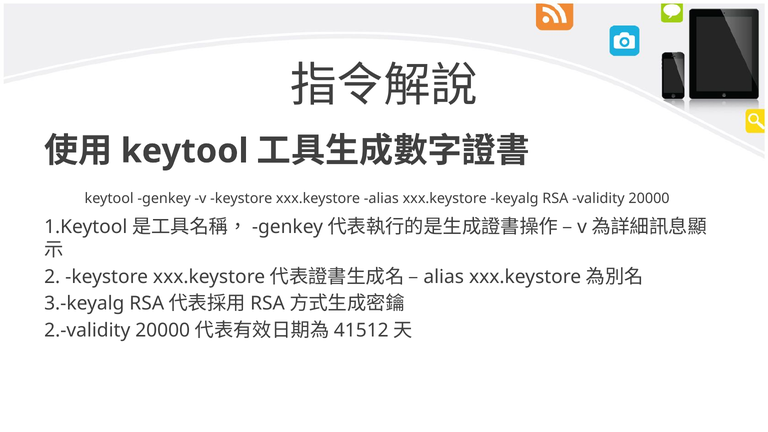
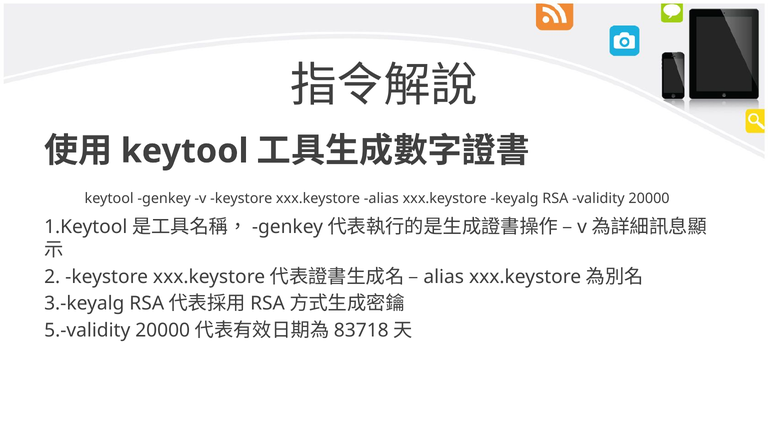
2.-validity: 2.-validity -> 5.-validity (87, 330)
41512: 41512 -> 83718 (361, 330)
